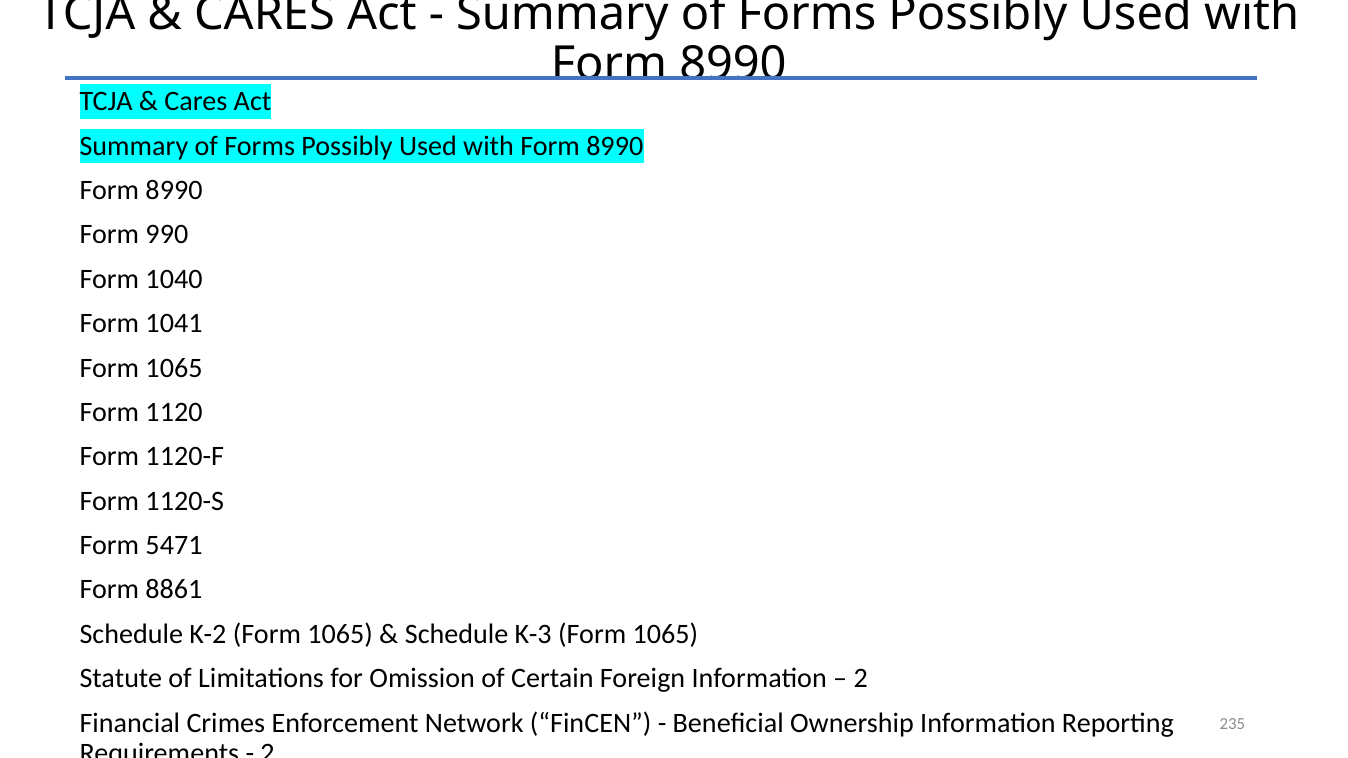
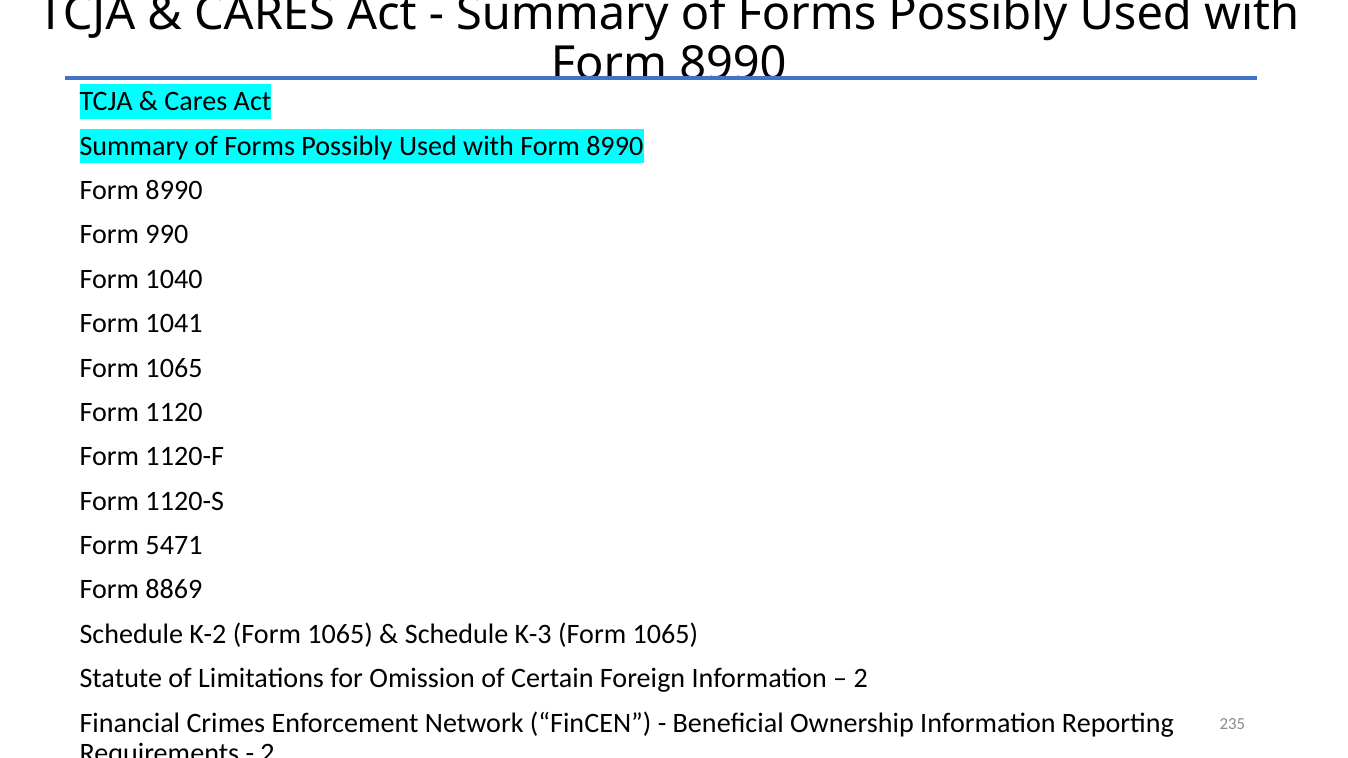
8861: 8861 -> 8869 (174, 590)
